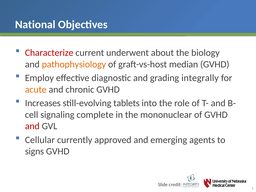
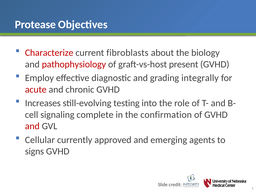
National: National -> Protease (35, 25)
underwent: underwent -> fibroblasts (127, 53)
pathophysiology colour: orange -> red (74, 64)
median: median -> present (184, 64)
acute colour: orange -> red (36, 89)
tablets: tablets -> testing (127, 103)
mononuclear: mononuclear -> confirmation (166, 115)
